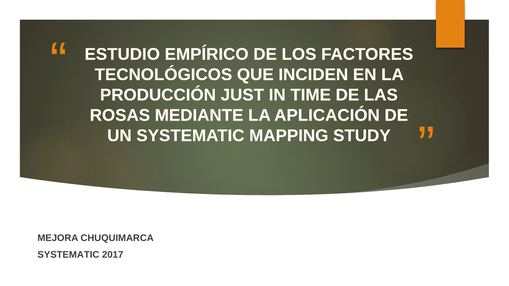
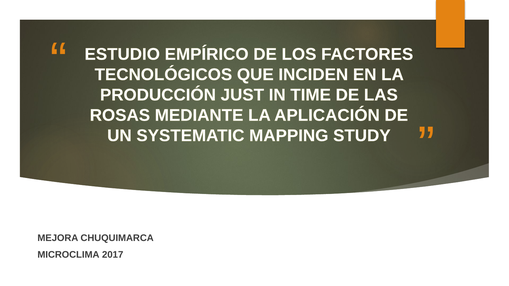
SYSTEMATIC: SYSTEMATIC -> MICROCLIMA (68, 255)
